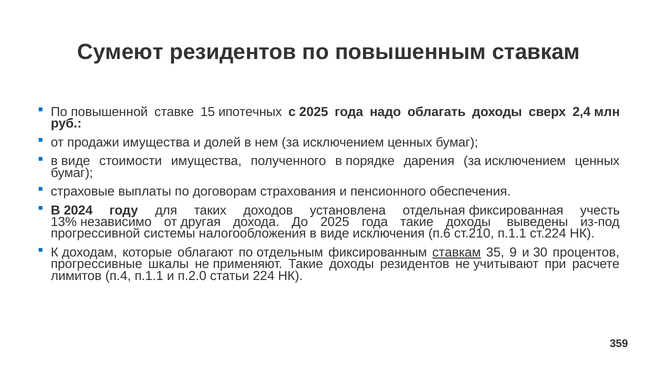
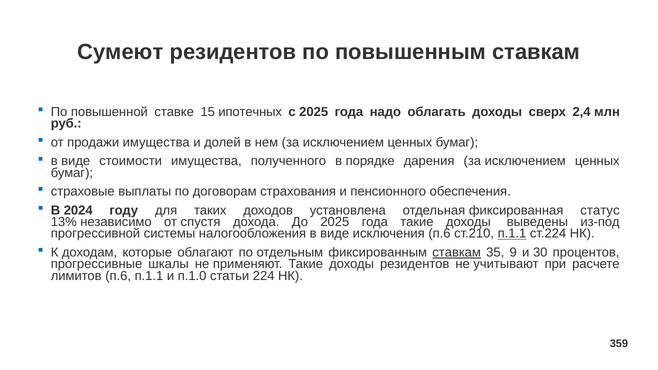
учесть: учесть -> статус (600, 210)
другая: другая -> спустя (201, 222)
п.1.1 underline: none -> present (512, 234)
лимитов п.4: п.4 -> п.6 (118, 276)
п.2.0: п.2.0 -> п.1.0 (192, 276)
